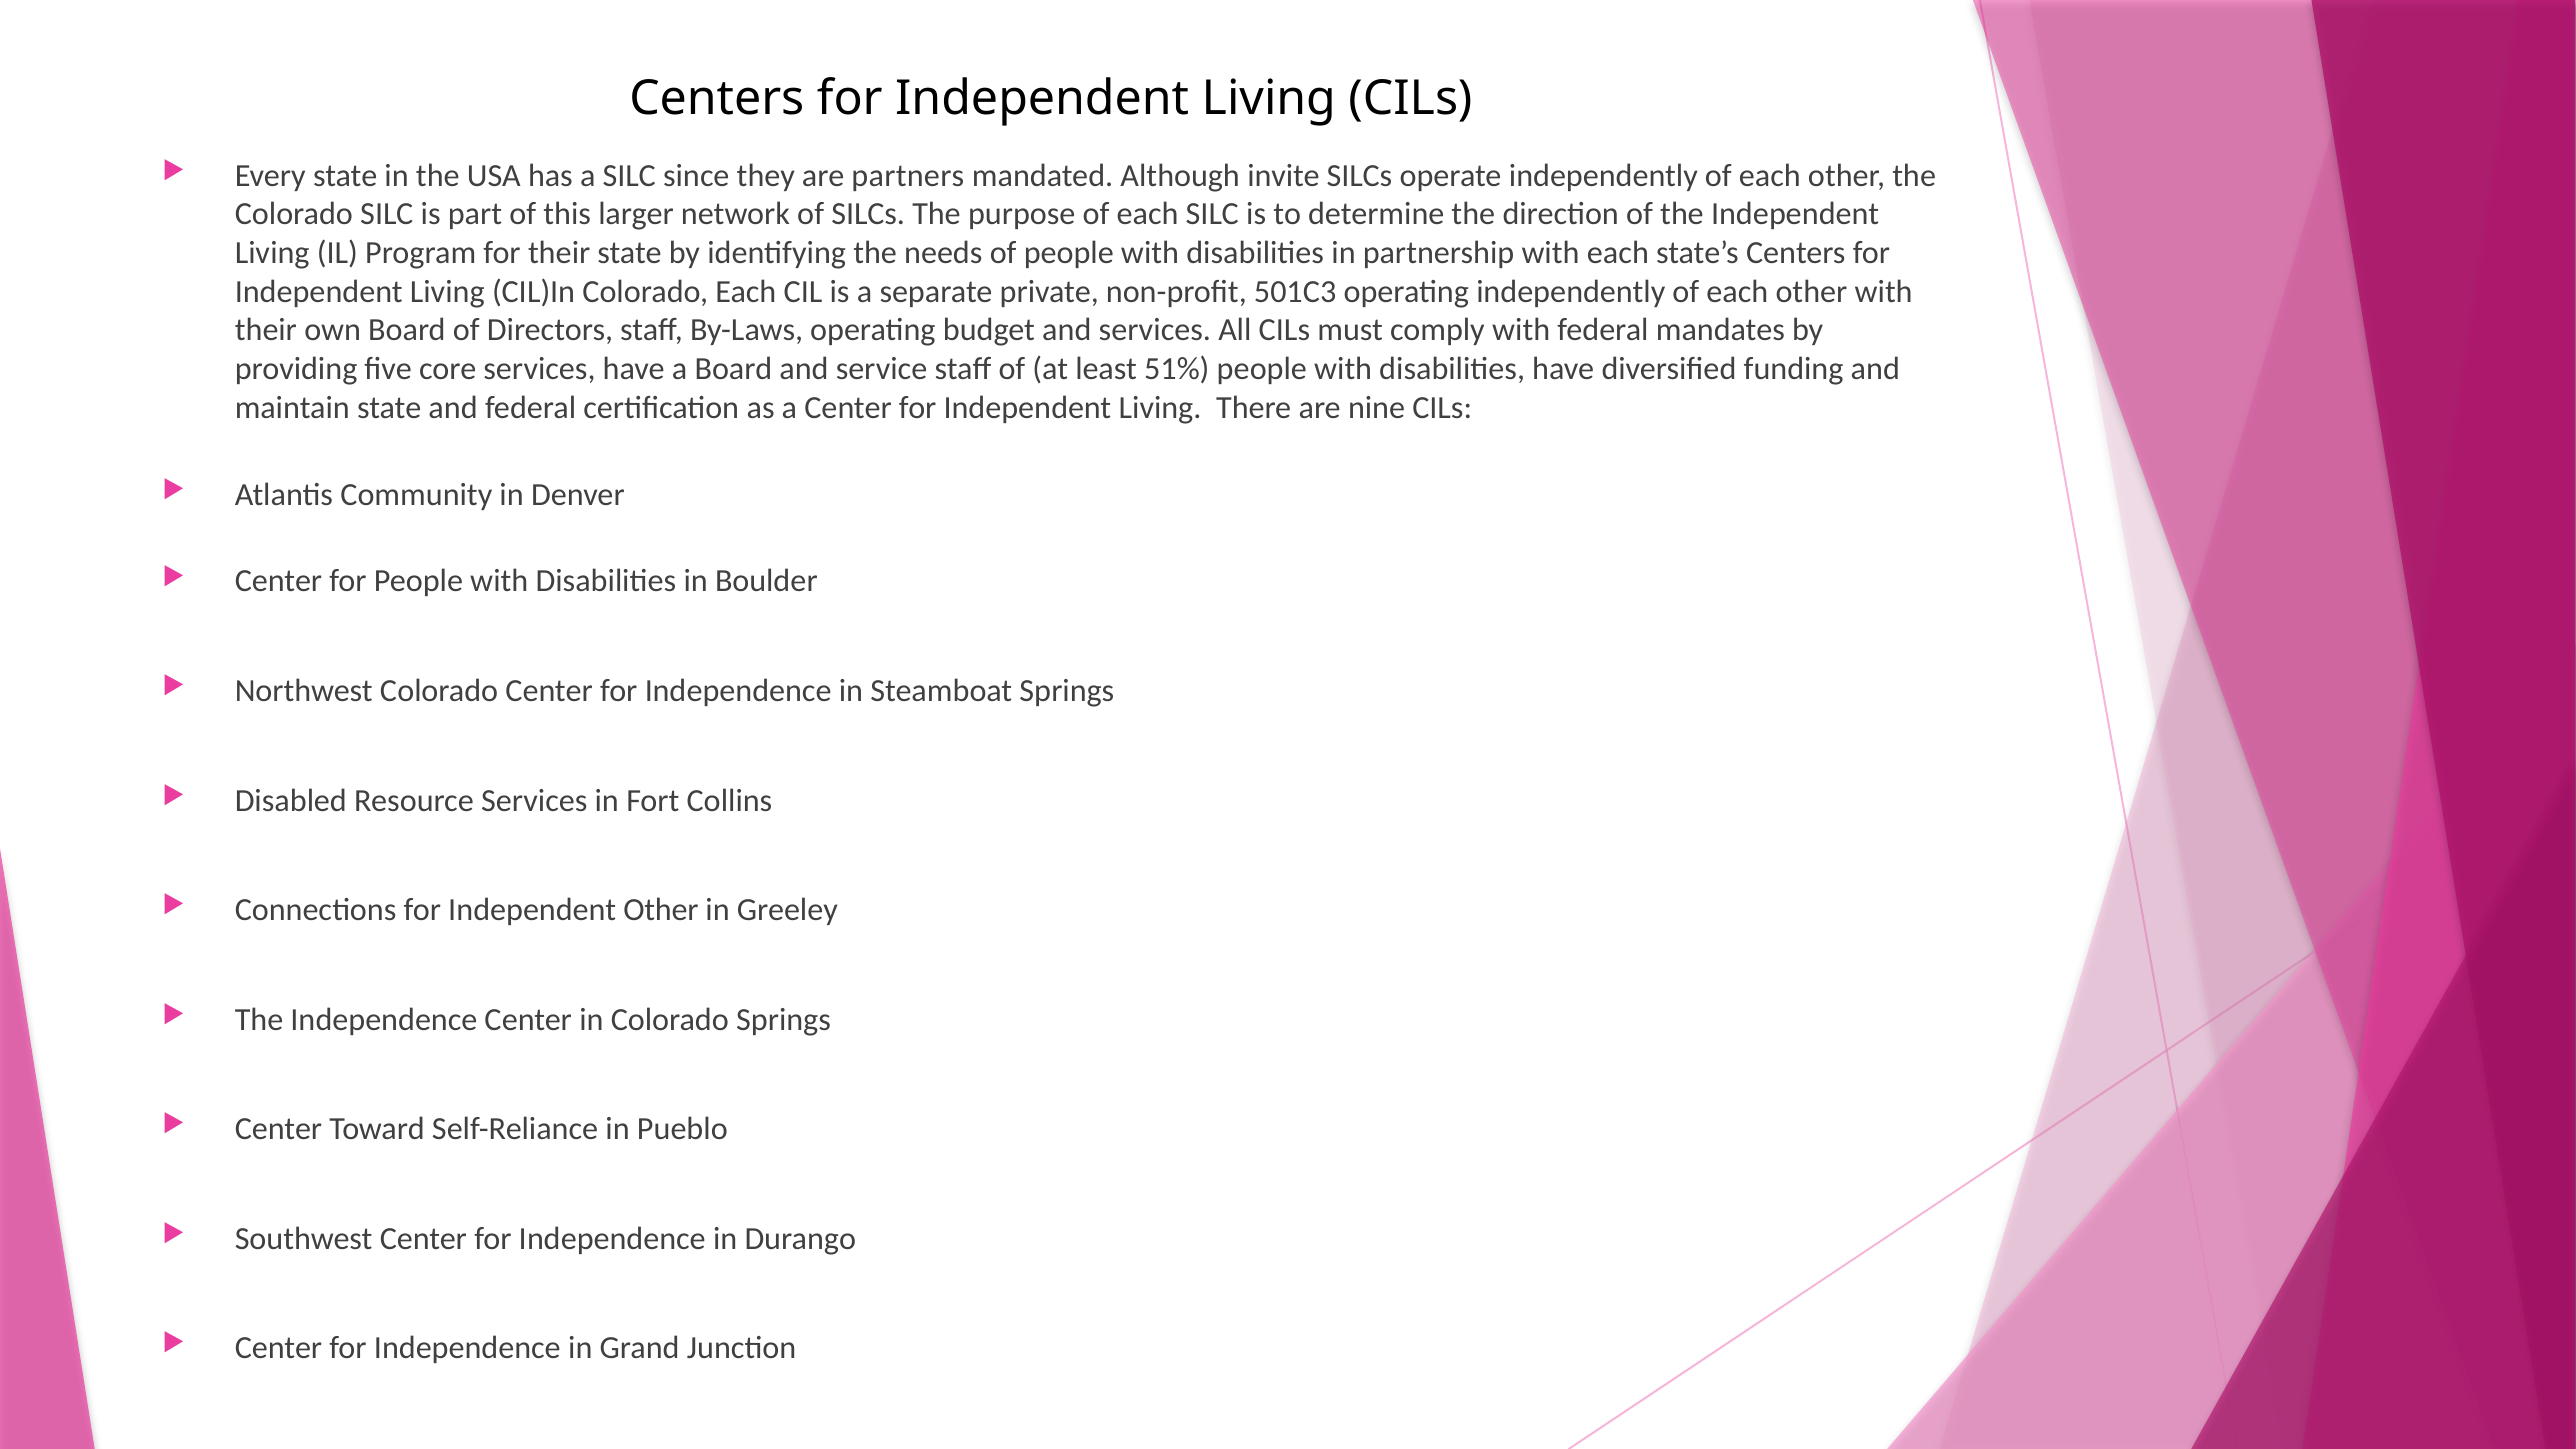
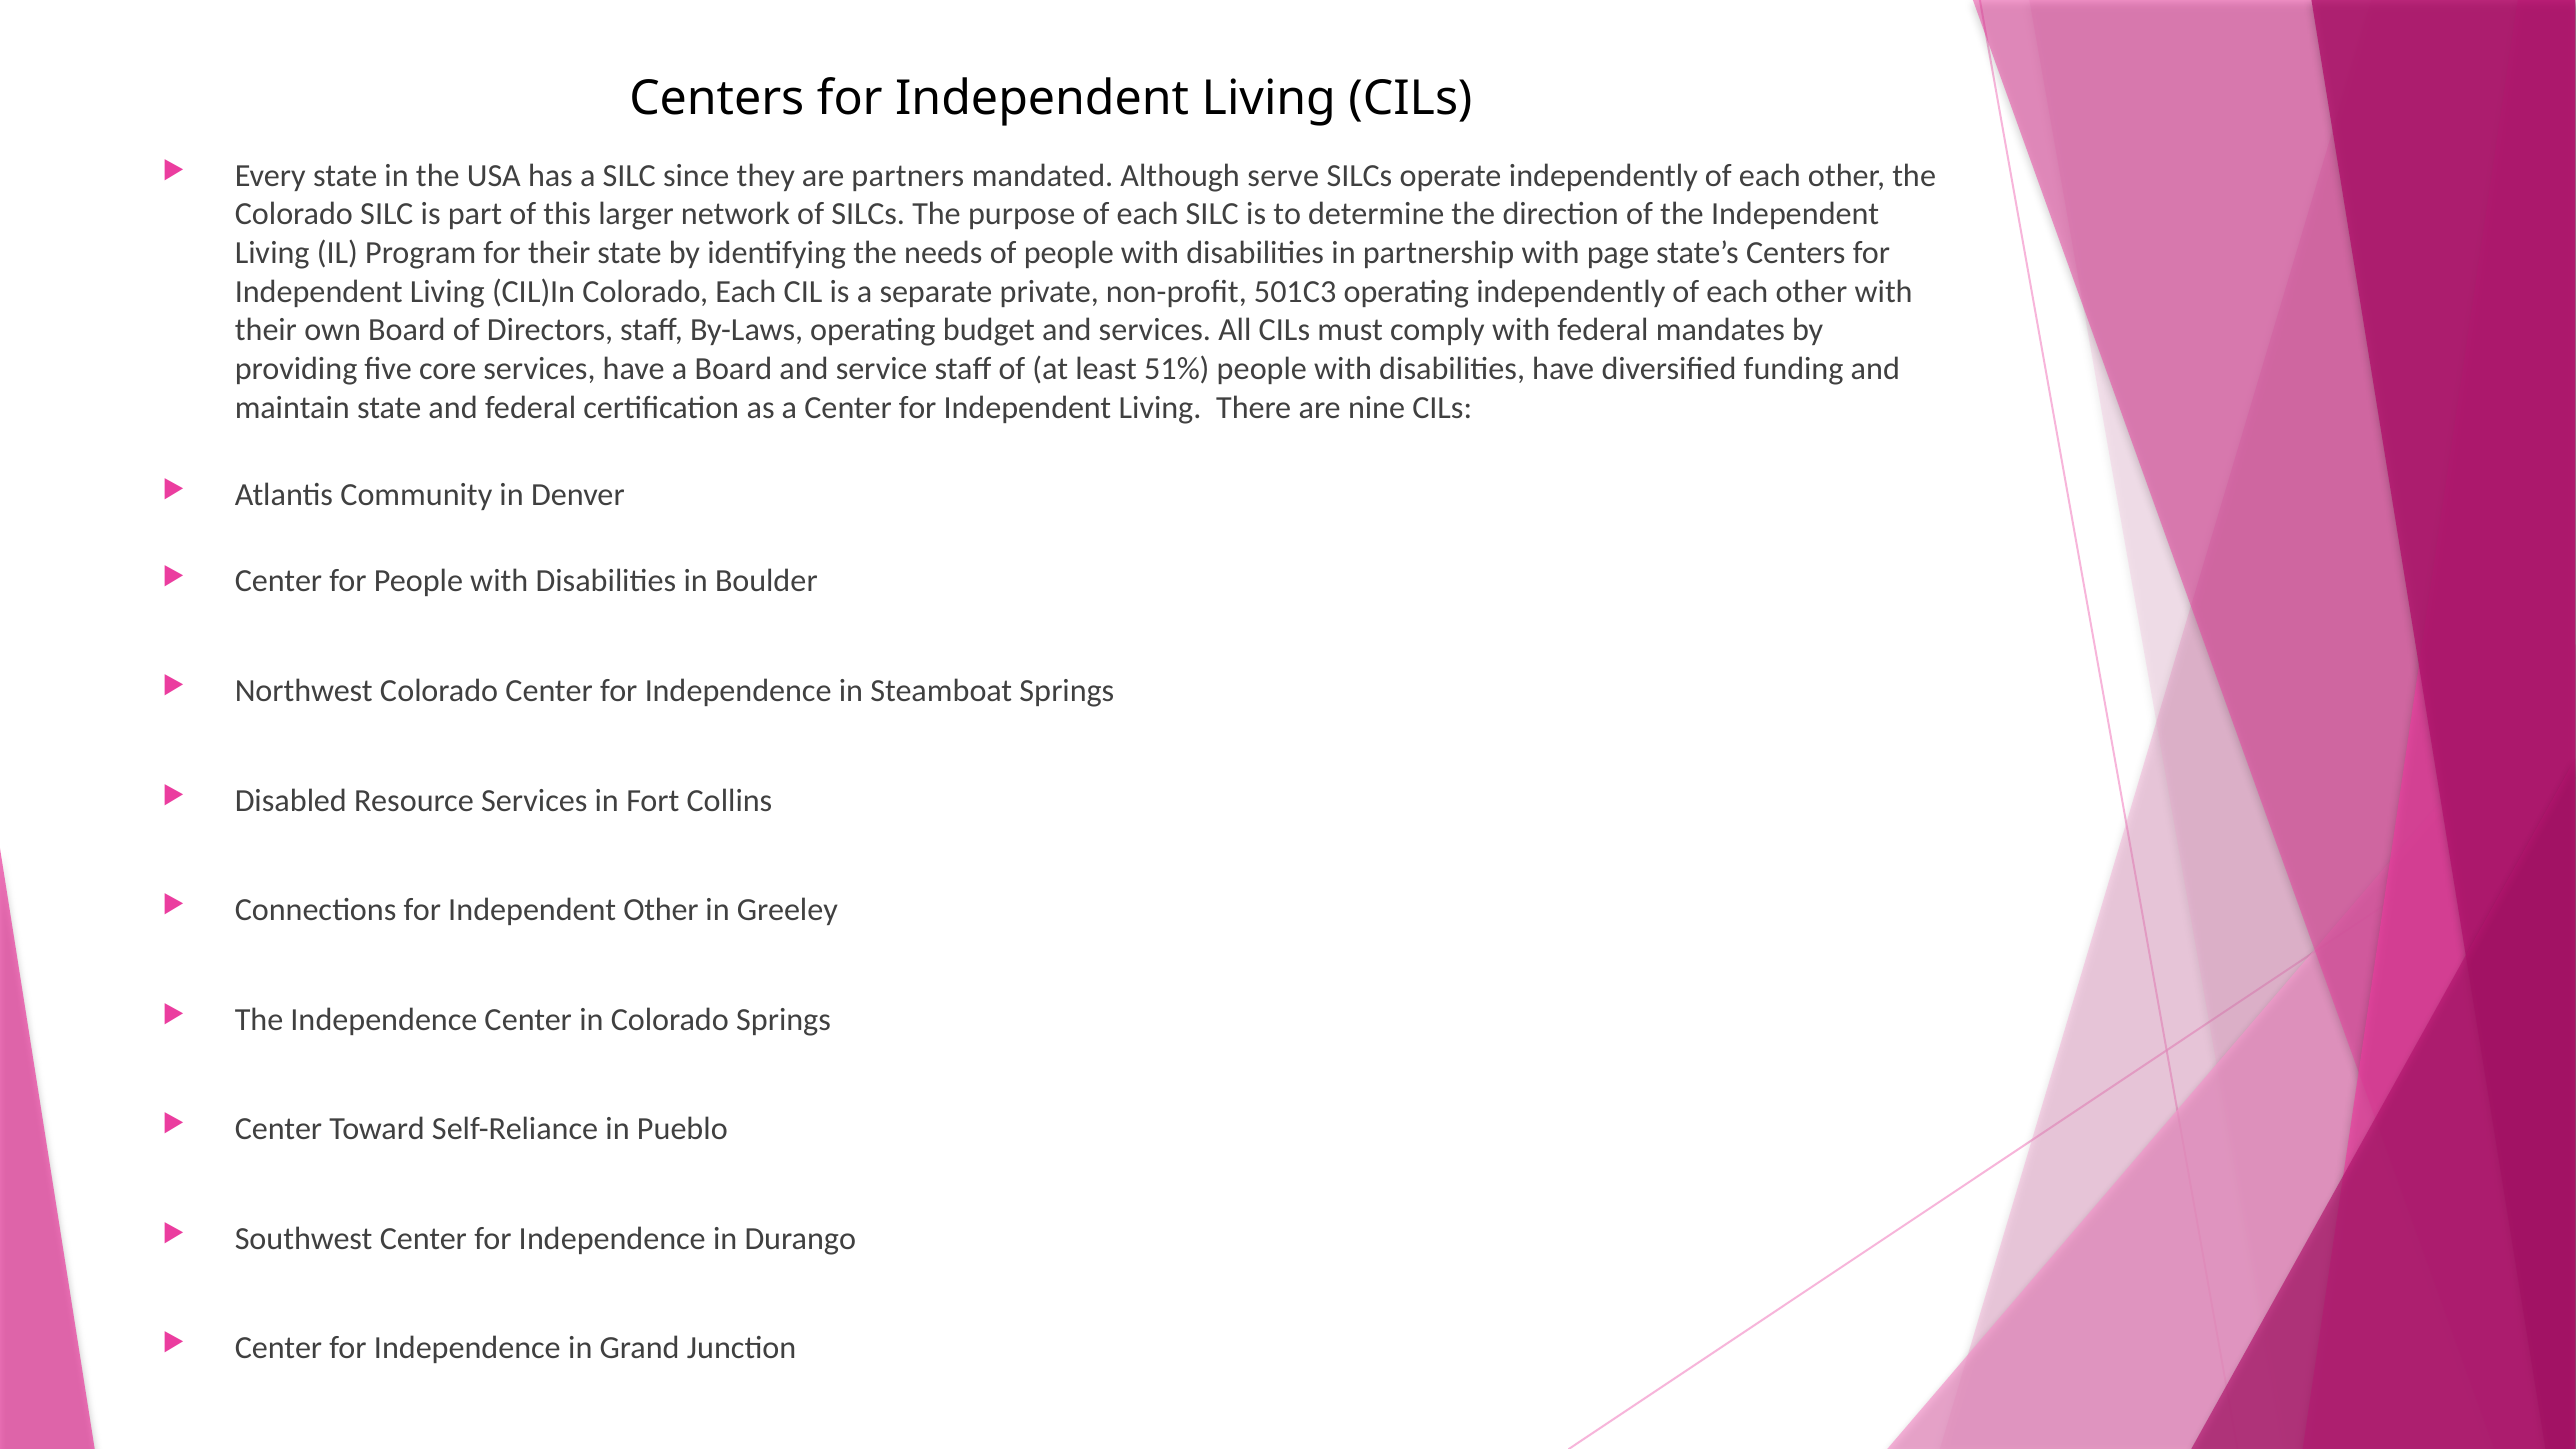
invite: invite -> serve (1283, 176)
with each: each -> page (1618, 253)
